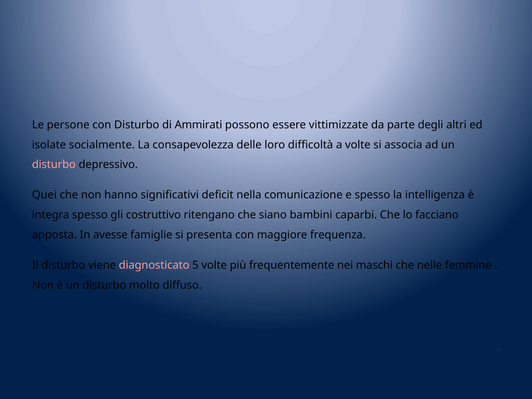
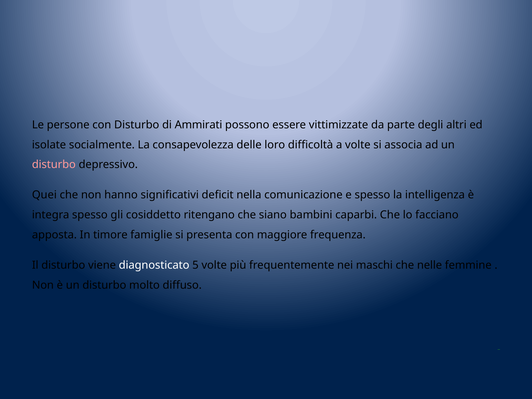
costruttivo: costruttivo -> cosiddetto (153, 215)
avesse: avesse -> timore (110, 235)
diagnosticato colour: pink -> white (154, 265)
